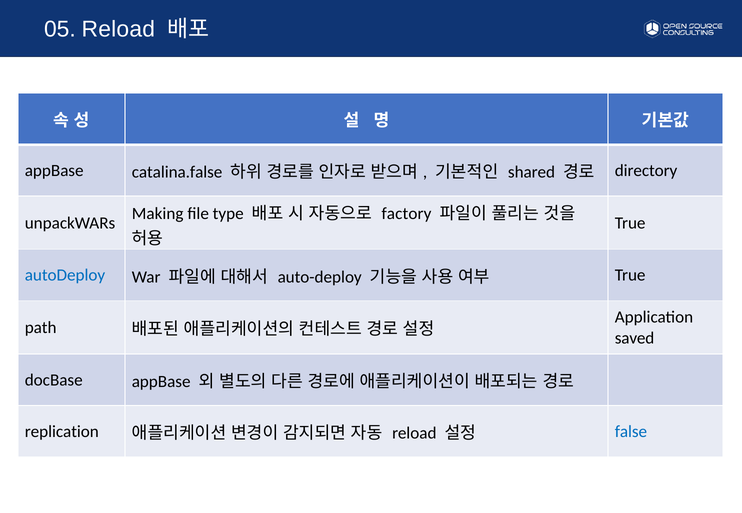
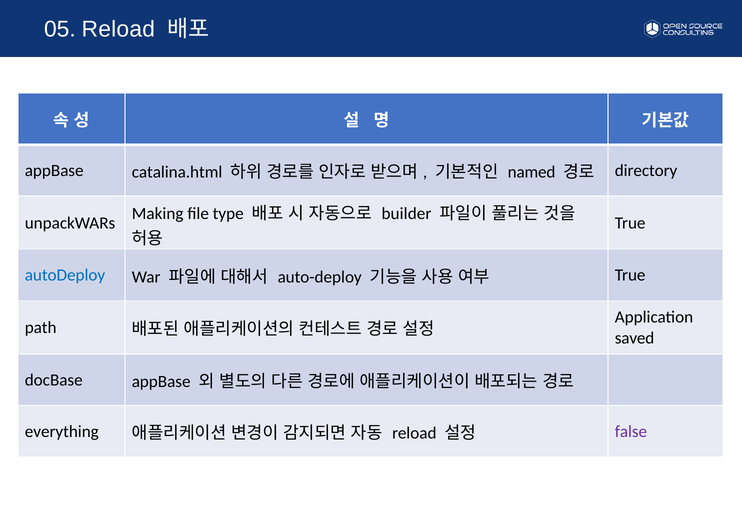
catalina.false: catalina.false -> catalina.html (177, 172)
shared: shared -> named (532, 172)
factory: factory -> builder (406, 214)
replication: replication -> everything (62, 432)
false colour: blue -> purple (631, 432)
